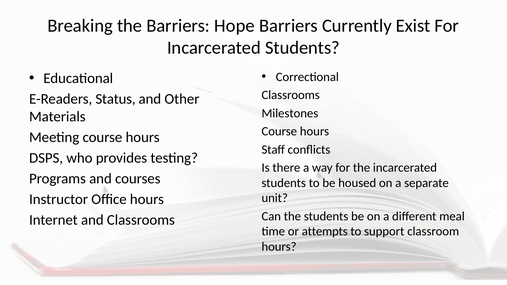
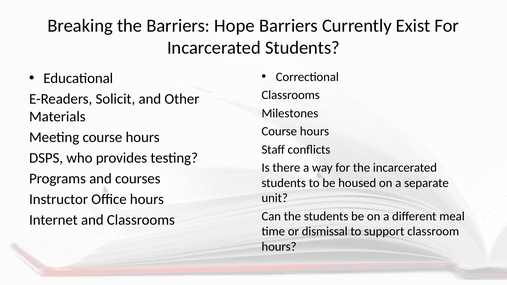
Status: Status -> Solicit (115, 99)
attempts: attempts -> dismissal (325, 232)
